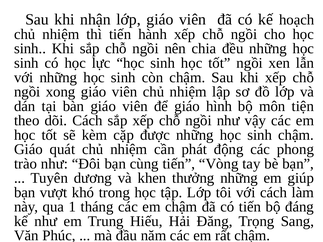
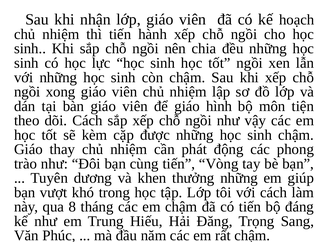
quát: quát -> thay (62, 149)
1: 1 -> 8 (72, 207)
